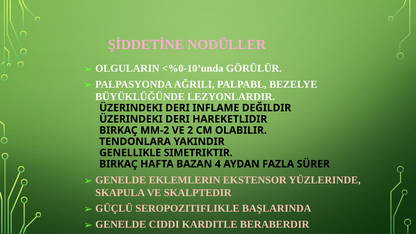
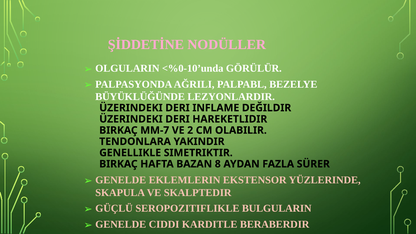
MM-2: MM-2 -> MM-7 (155, 130)
4: 4 -> 8 (218, 164)
BAŞLARINDA: BAŞLARINDA -> BULGULARIN (277, 209)
